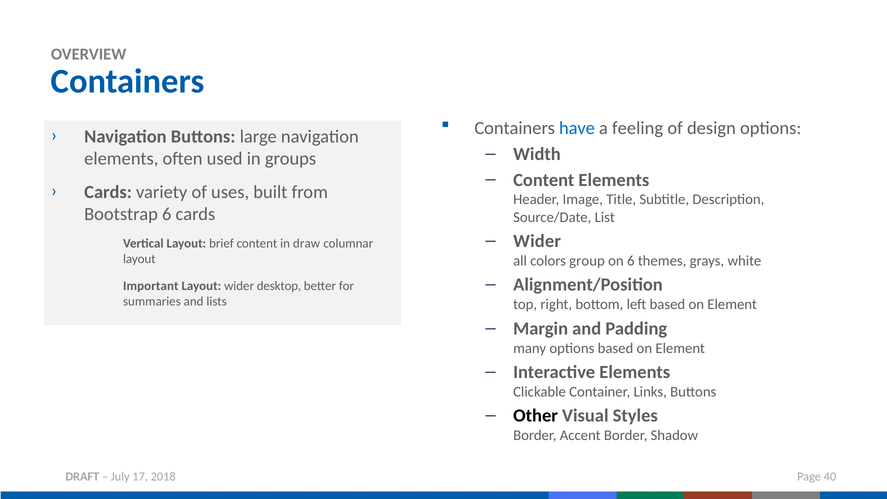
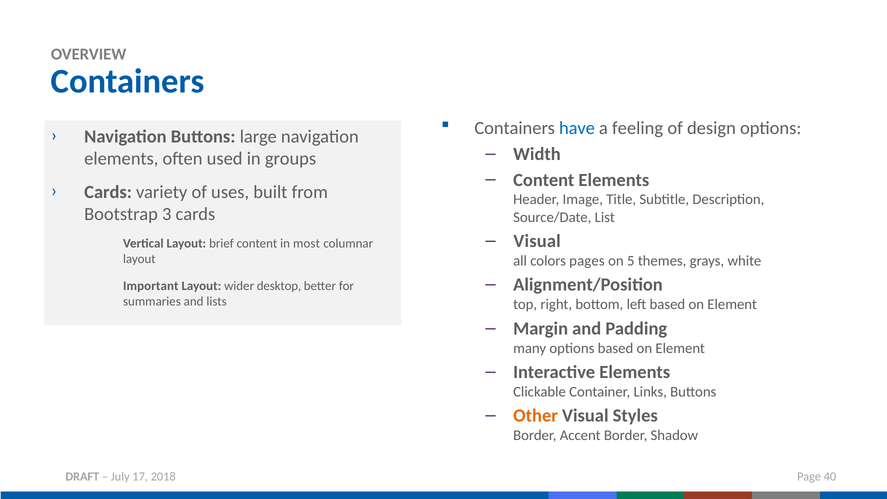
Bootstrap 6: 6 -> 3 (167, 214)
Wider: Wider -> Visual (537, 241)
draw: draw -> most (307, 244)
group: group -> pages (587, 261)
on 6: 6 -> 5 (631, 261)
Other colour: black -> orange (536, 416)
